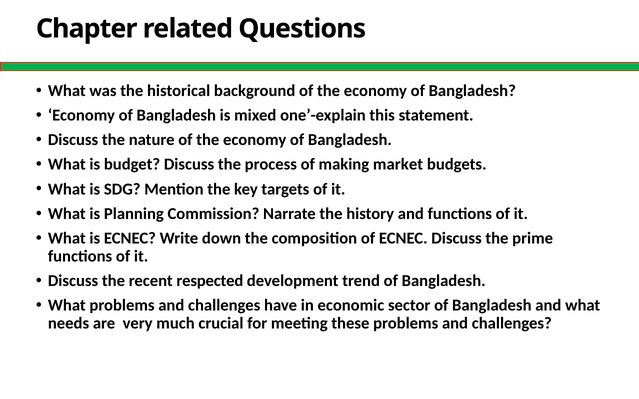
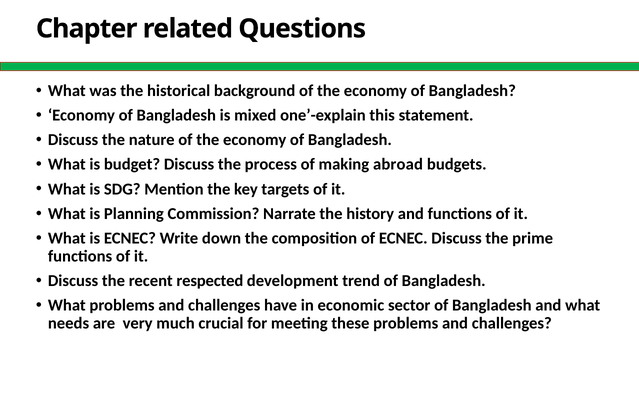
market: market -> abroad (398, 165)
